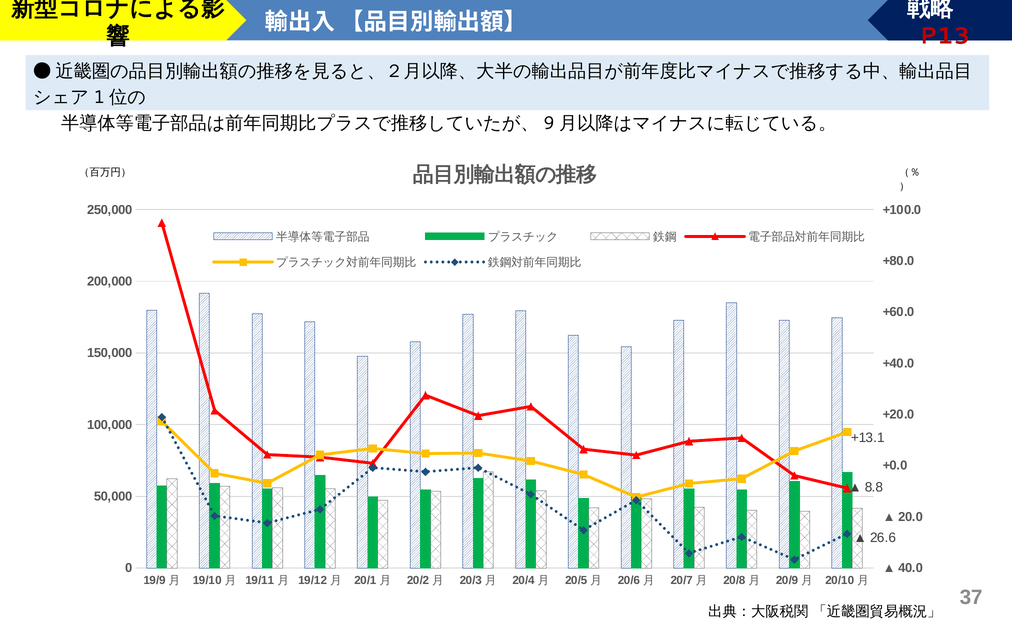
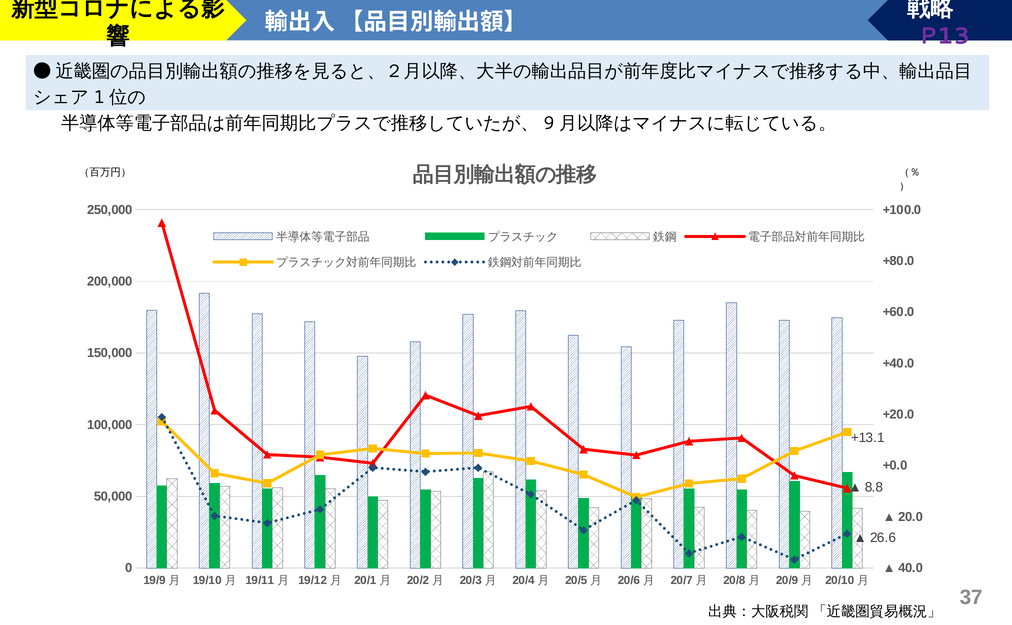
P13 colour: red -> purple (945, 36)
